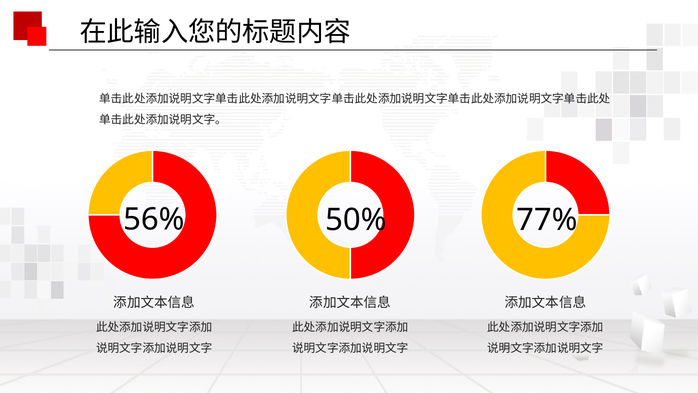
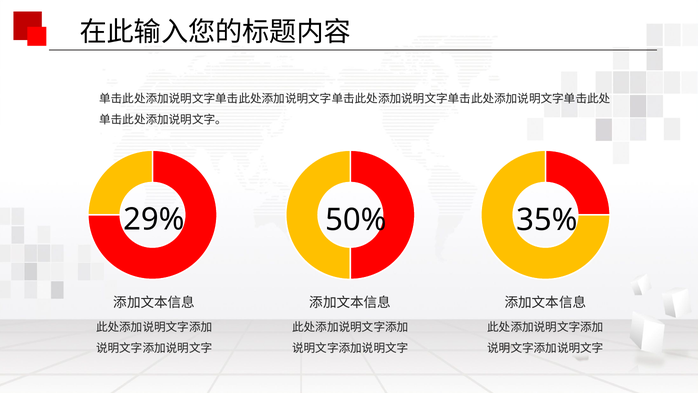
56%: 56% -> 29% (154, 219)
77%: 77% -> 35% (547, 220)
